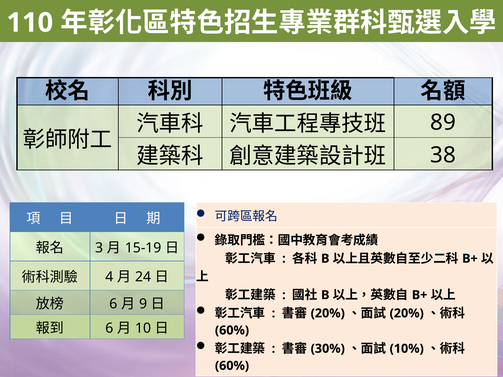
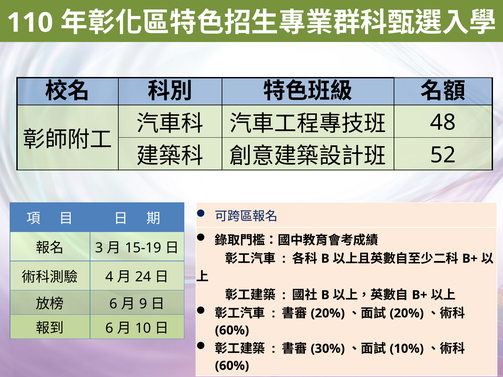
89: 89 -> 48 (443, 123)
38: 38 -> 52 (443, 155)
